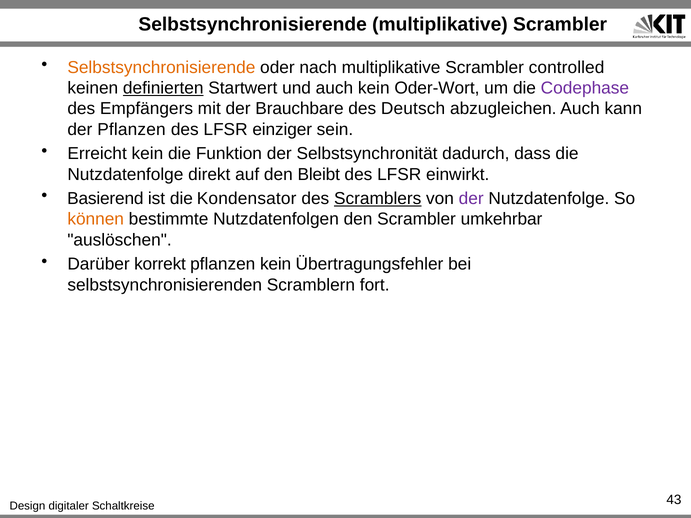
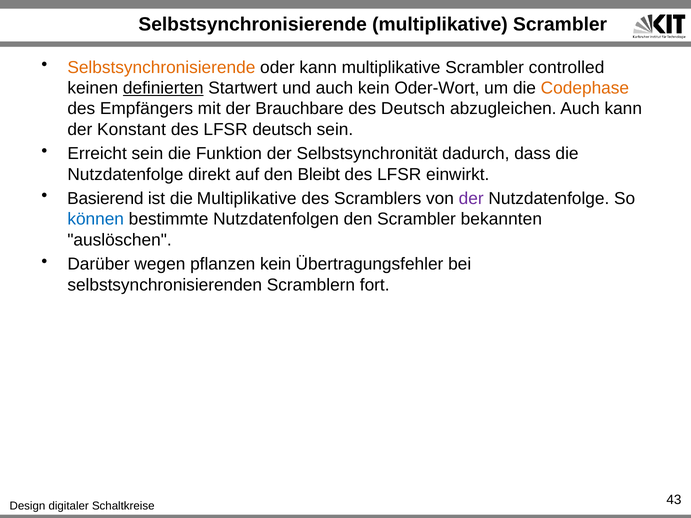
oder nach: nach -> kann (318, 67)
Codephase colour: purple -> orange (585, 88)
der Pflanzen: Pflanzen -> Konstant (132, 130)
LFSR einziger: einziger -> deutsch (282, 130)
Erreicht kein: kein -> sein (147, 154)
die Kondensator: Kondensator -> Multiplikative (247, 199)
Scramblers underline: present -> none (378, 199)
können colour: orange -> blue (96, 219)
umkehrbar: umkehrbar -> bekannten (501, 219)
korrekt: korrekt -> wegen (160, 264)
